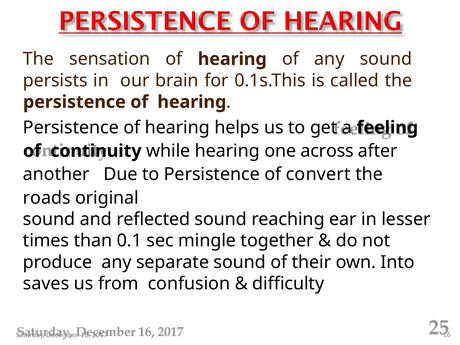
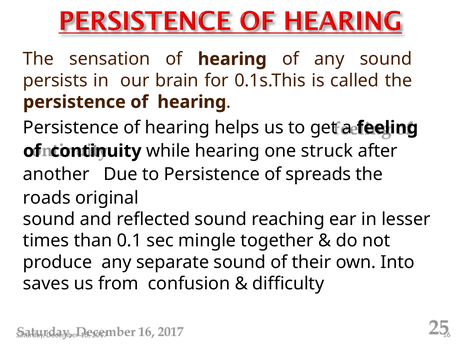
across: across -> struck (327, 151)
convert: convert -> spreads (318, 174)
